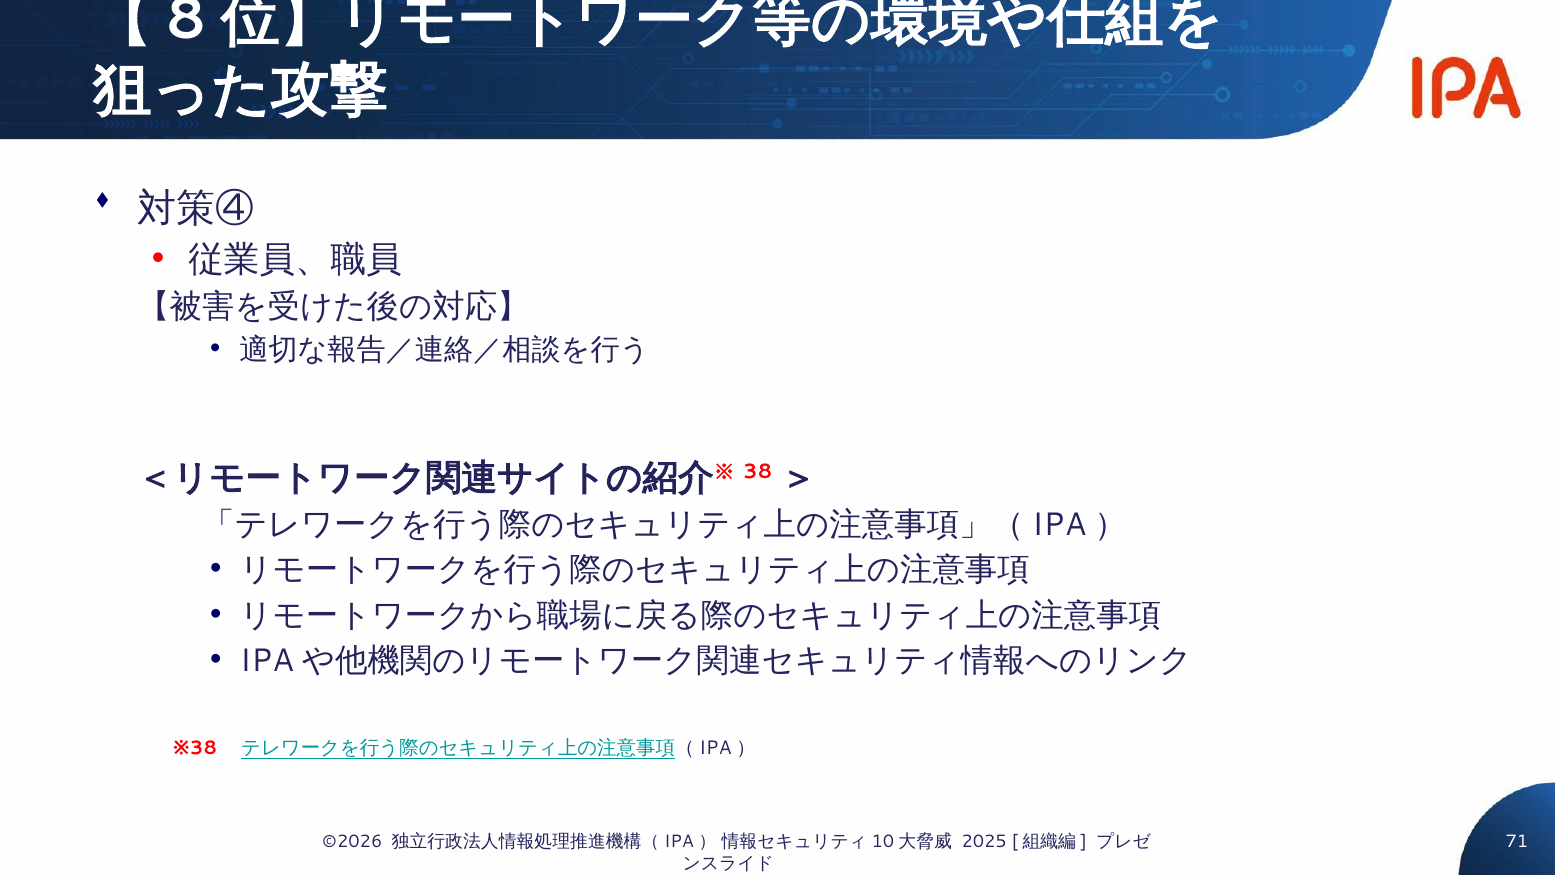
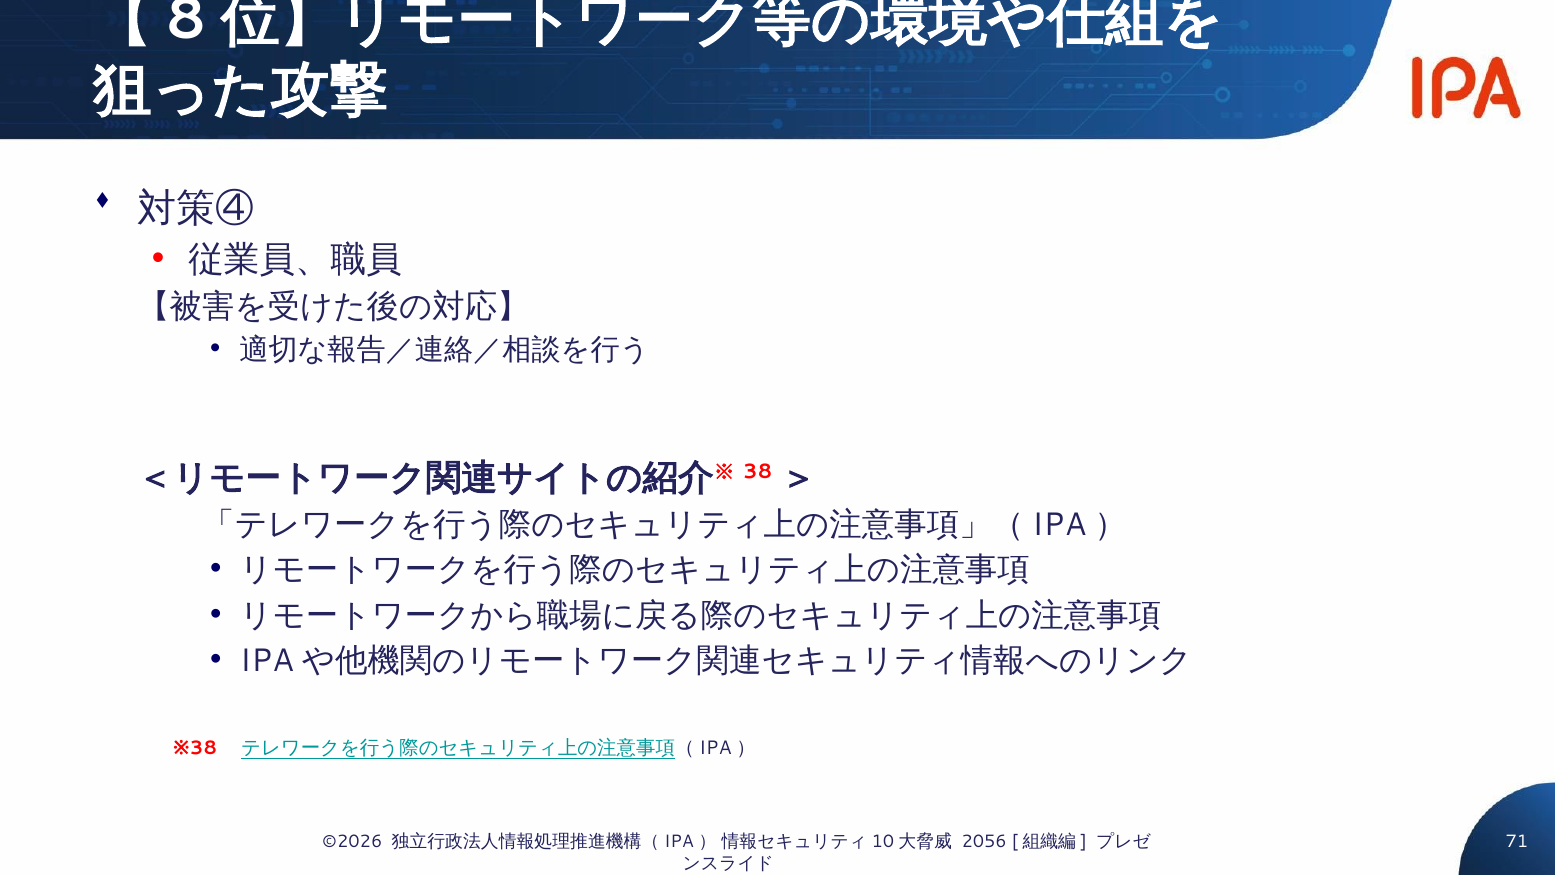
2025: 2025 -> 2056 (984, 842)
